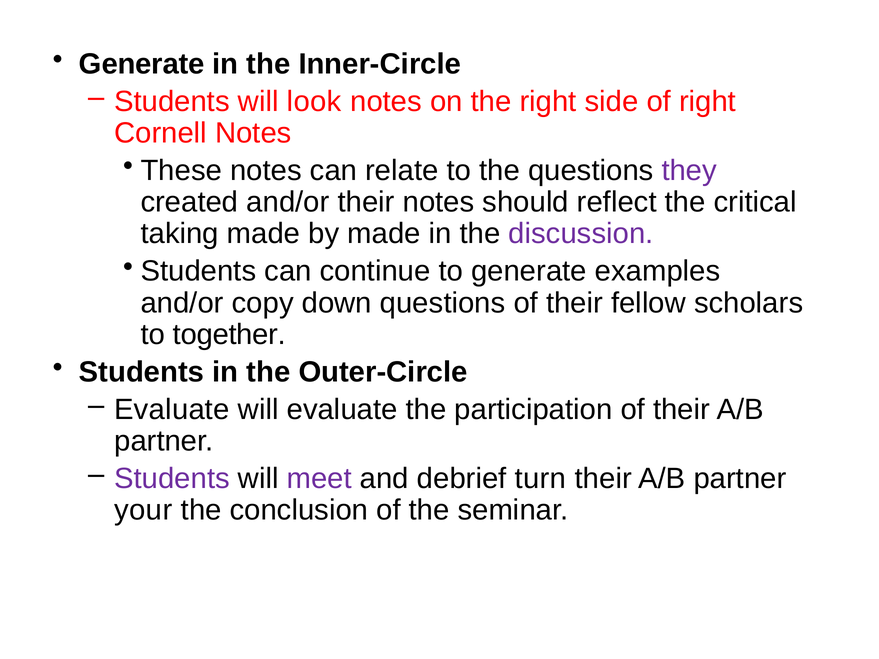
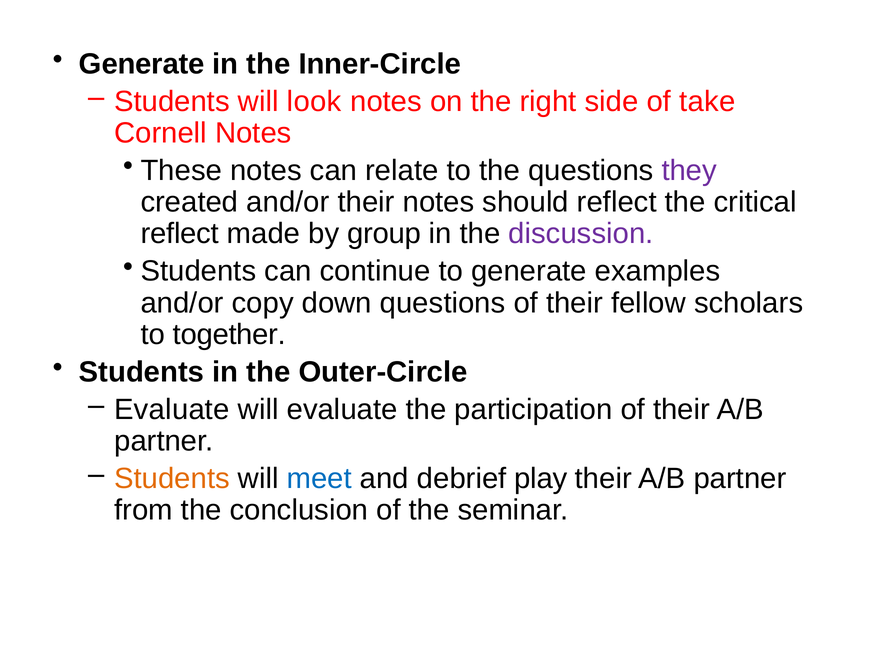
of right: right -> take (707, 101)
taking: taking -> reflect (180, 234)
by made: made -> group (384, 234)
Students colour: purple -> orange (172, 479)
meet colour: purple -> blue (319, 479)
turn: turn -> play (541, 479)
your: your -> from (144, 510)
